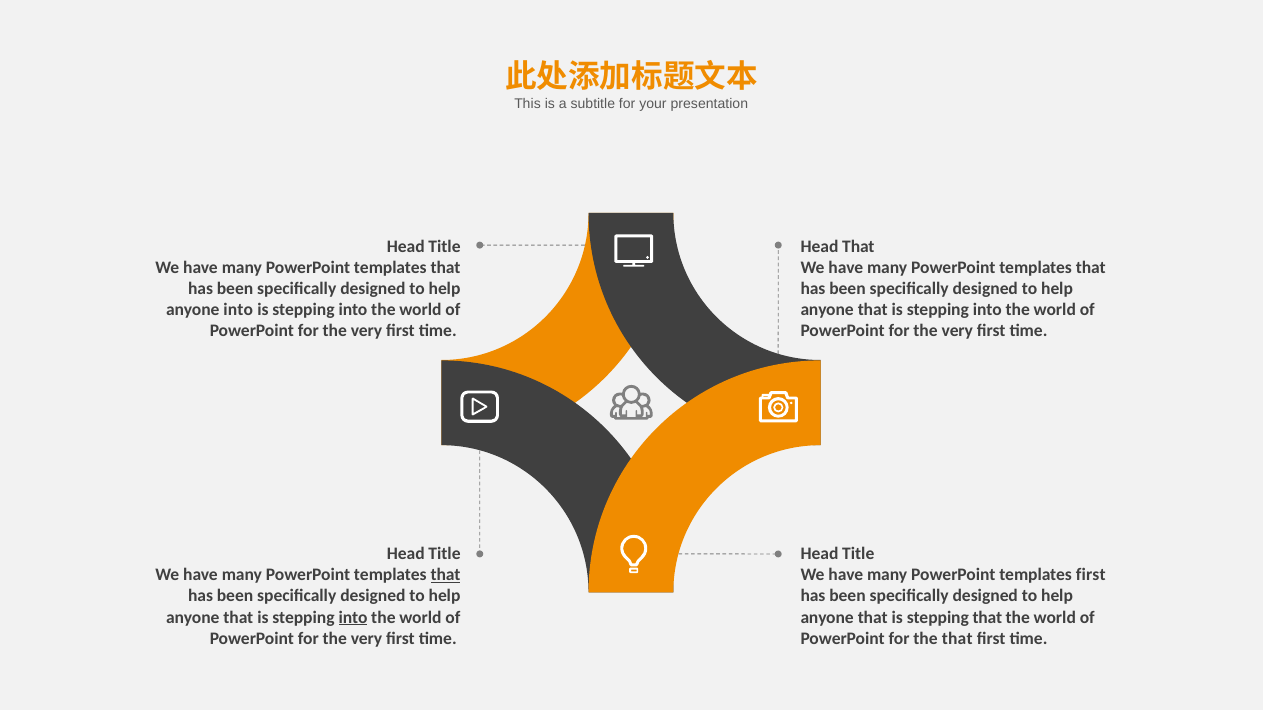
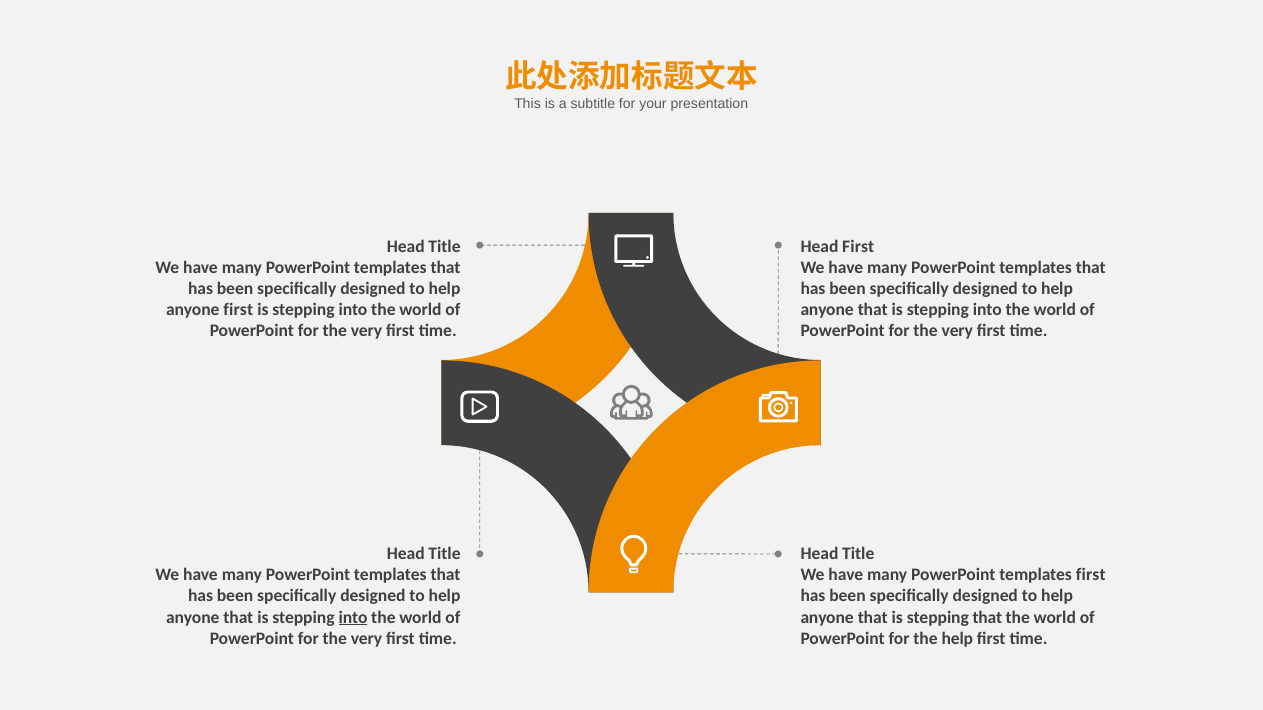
Head That: That -> First (858, 246)
anyone into: into -> first (238, 310)
that underline: present -> none (446, 575)
the that: that -> help (957, 639)
